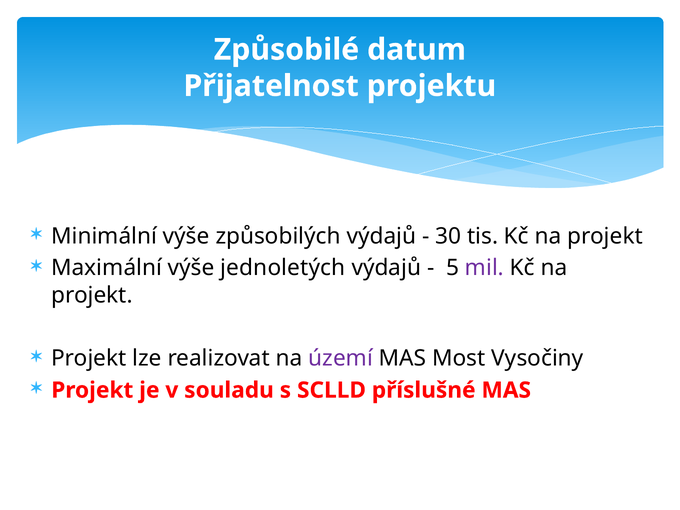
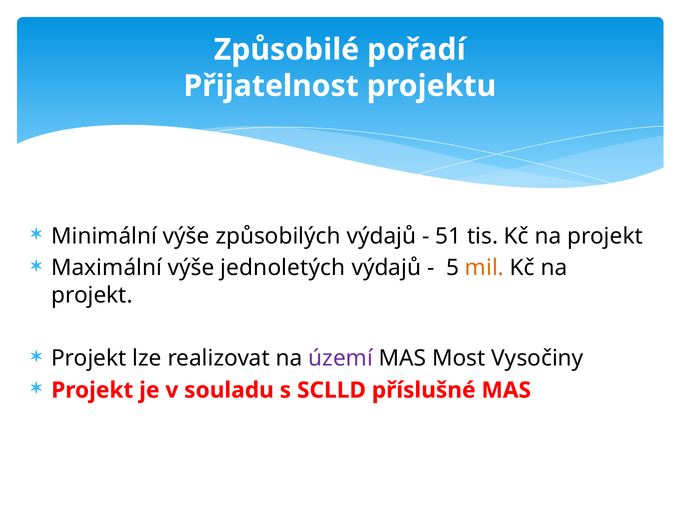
datum: datum -> pořadí (416, 50)
30: 30 -> 51 (448, 236)
mil colour: purple -> orange (484, 268)
